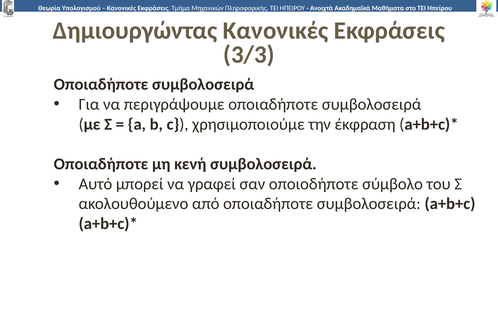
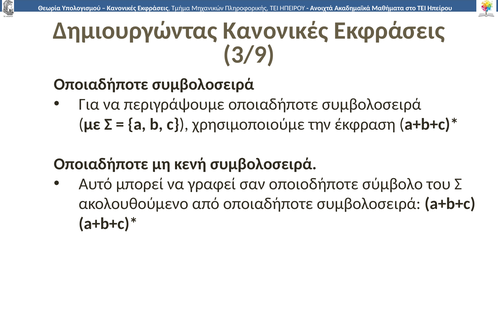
3/3: 3/3 -> 3/9 (249, 55)
